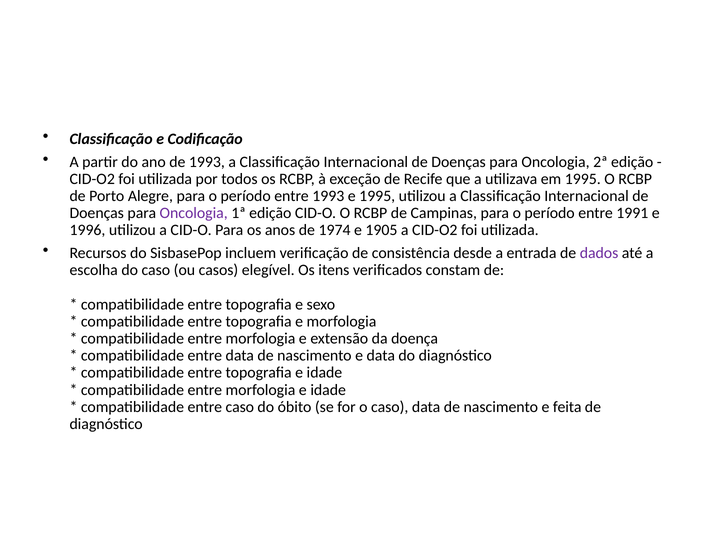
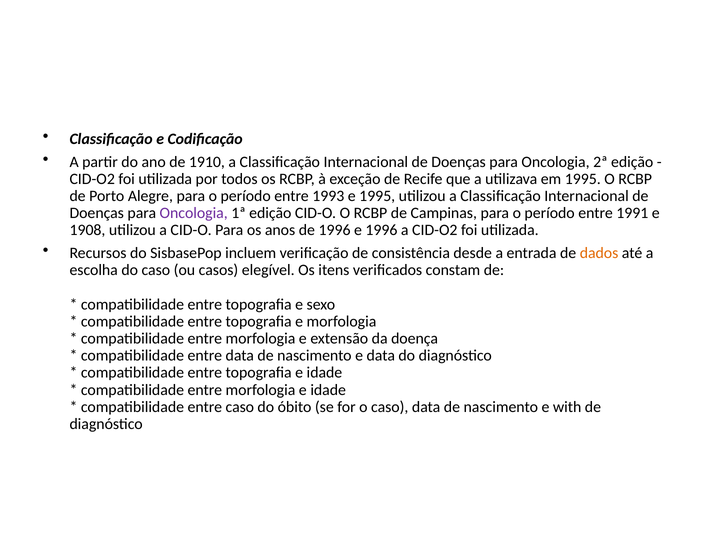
de 1993: 1993 -> 1910 (207, 162)
1996: 1996 -> 1908 (87, 230)
de 1974: 1974 -> 1996 (335, 230)
e 1905: 1905 -> 1996 (381, 230)
dados colour: purple -> orange (599, 253)
feita: feita -> with (567, 407)
